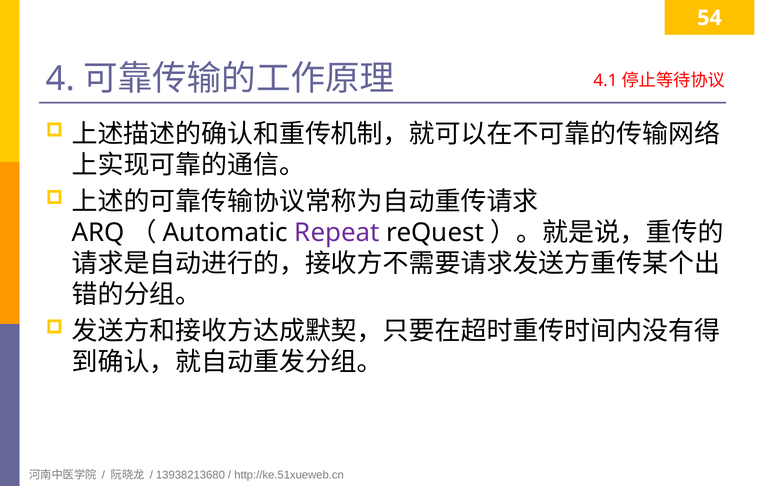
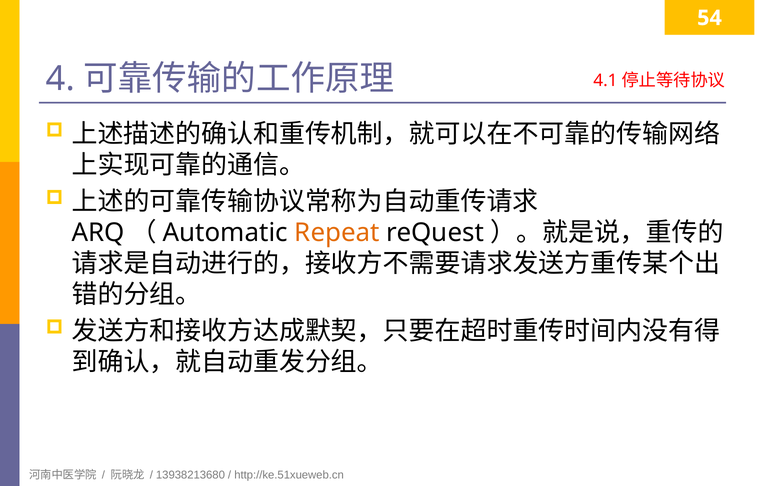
Repeat colour: purple -> orange (337, 233)
